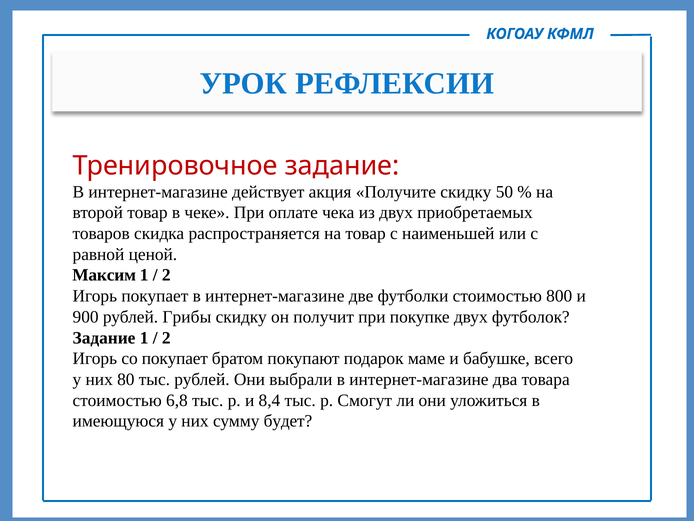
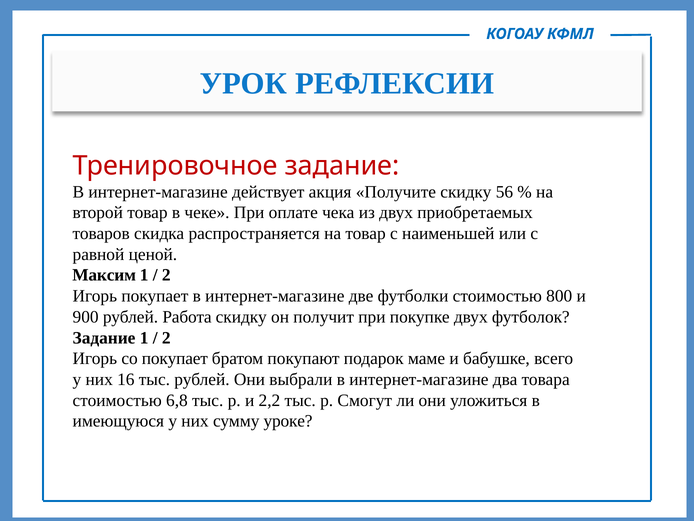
50: 50 -> 56 (504, 192)
Грибы: Грибы -> Работа (187, 317)
80: 80 -> 16 (126, 379)
8,4: 8,4 -> 2,2 (269, 400)
будет: будет -> уроке (288, 421)
